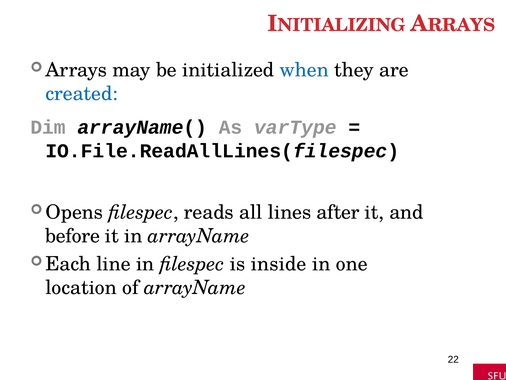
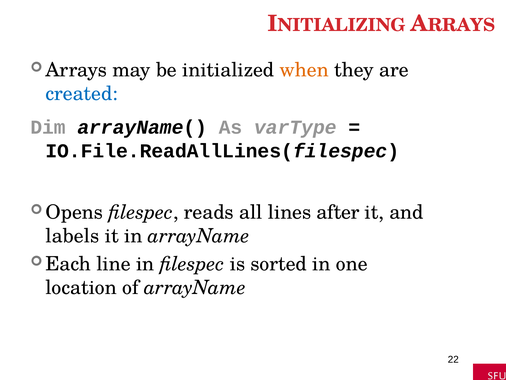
when colour: blue -> orange (304, 70)
before: before -> labels (72, 236)
inside: inside -> sorted (279, 263)
